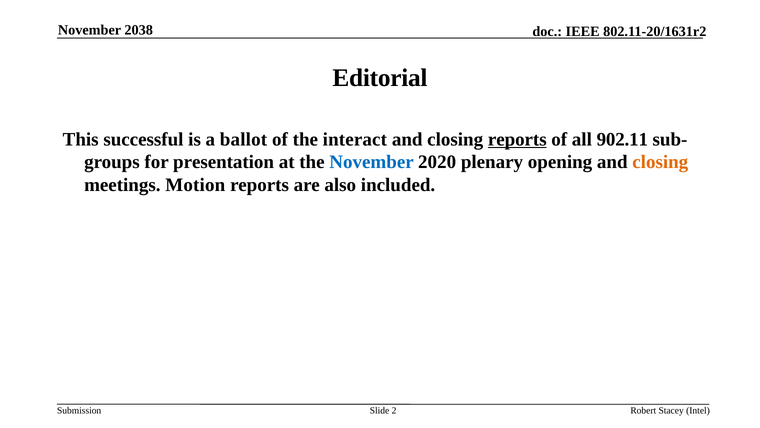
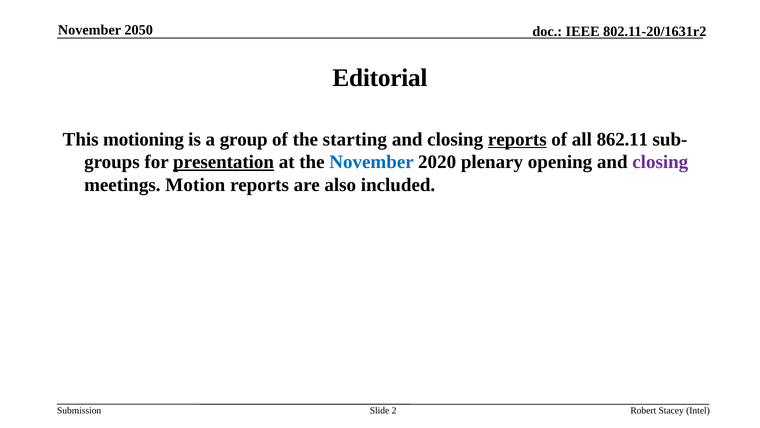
2038: 2038 -> 2050 (139, 30)
successful: successful -> motioning (144, 139)
ballot: ballot -> group (244, 139)
interact: interact -> starting (355, 139)
902.11: 902.11 -> 862.11 (622, 139)
presentation underline: none -> present (224, 162)
closing colour: orange -> purple (660, 162)
